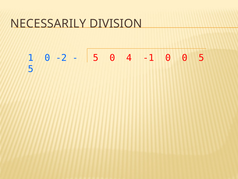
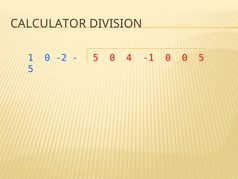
NECESSARILY: NECESSARILY -> CALCULATOR (48, 24)
